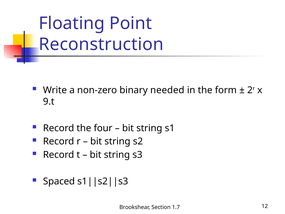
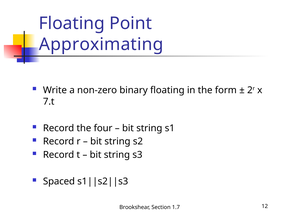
Reconstruction: Reconstruction -> Approximating (101, 44)
binary needed: needed -> floating (167, 90)
9.t: 9.t -> 7.t (49, 101)
